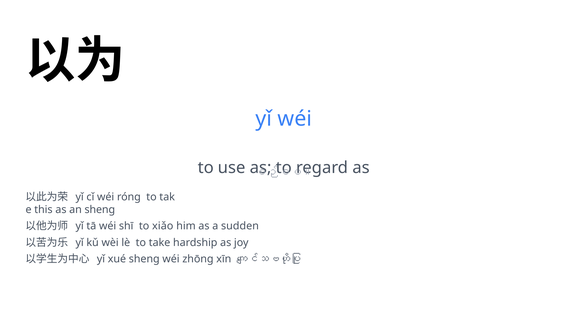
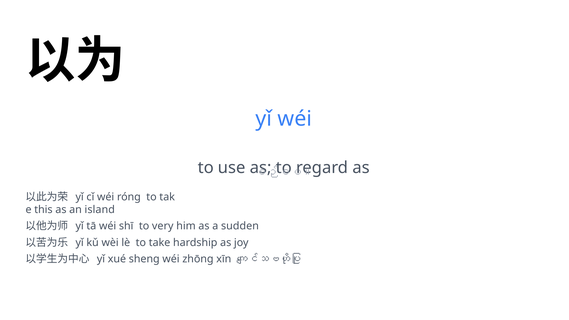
an sheng: sheng -> island (100, 210)
xiǎo: xiǎo -> very (163, 226)
